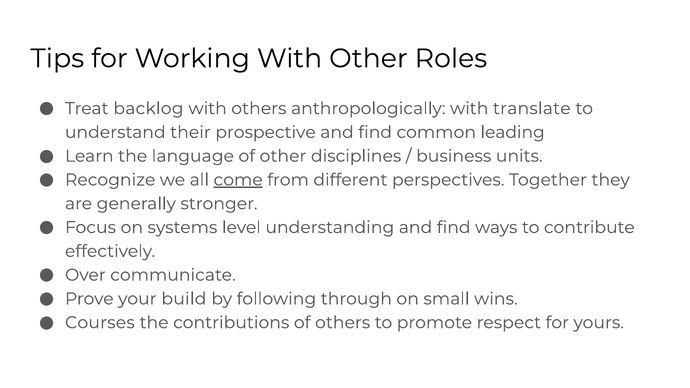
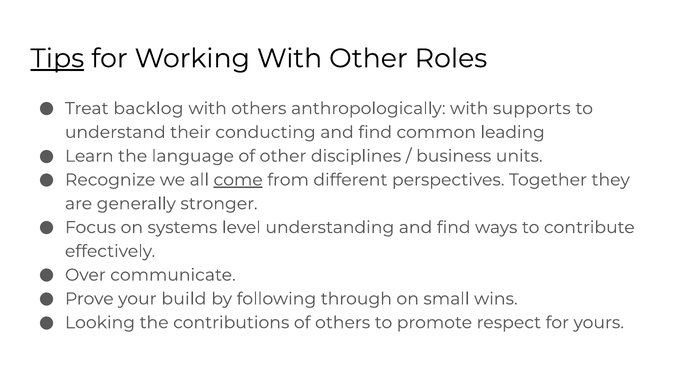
Tips underline: none -> present (57, 58)
translate: translate -> supports (532, 109)
prospective: prospective -> conducting (266, 132)
Courses: Courses -> Looking (100, 323)
